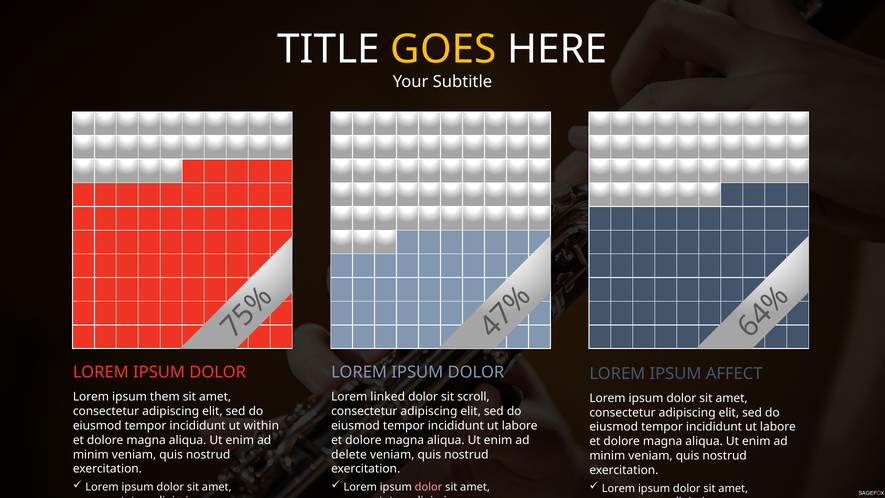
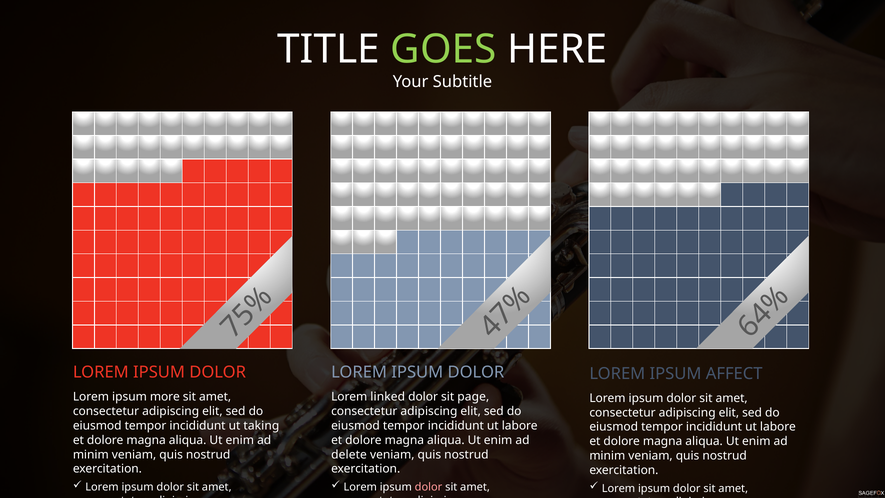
GOES colour: yellow -> light green (443, 49)
them: them -> more (165, 397)
scroll: scroll -> page (473, 397)
within: within -> taking (261, 426)
